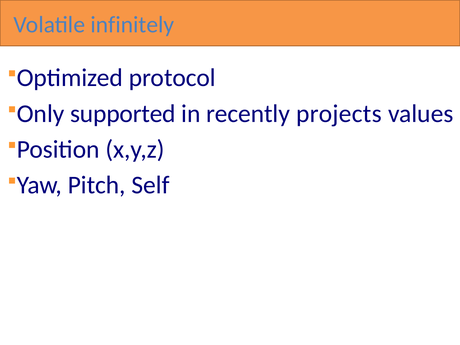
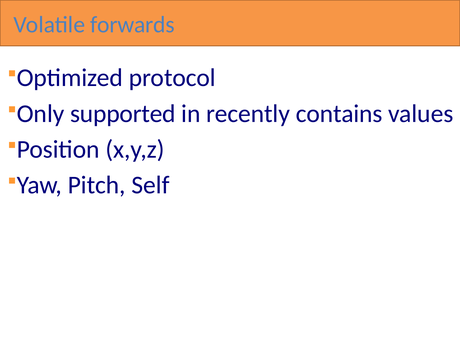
infinitely: infinitely -> forwards (132, 25)
projects: projects -> contains (339, 114)
